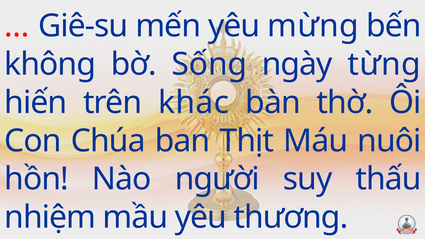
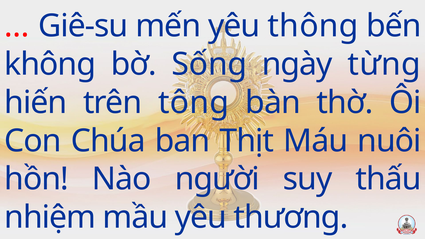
mừng: mừng -> thông (313, 26)
khác: khác -> tông (194, 103)
